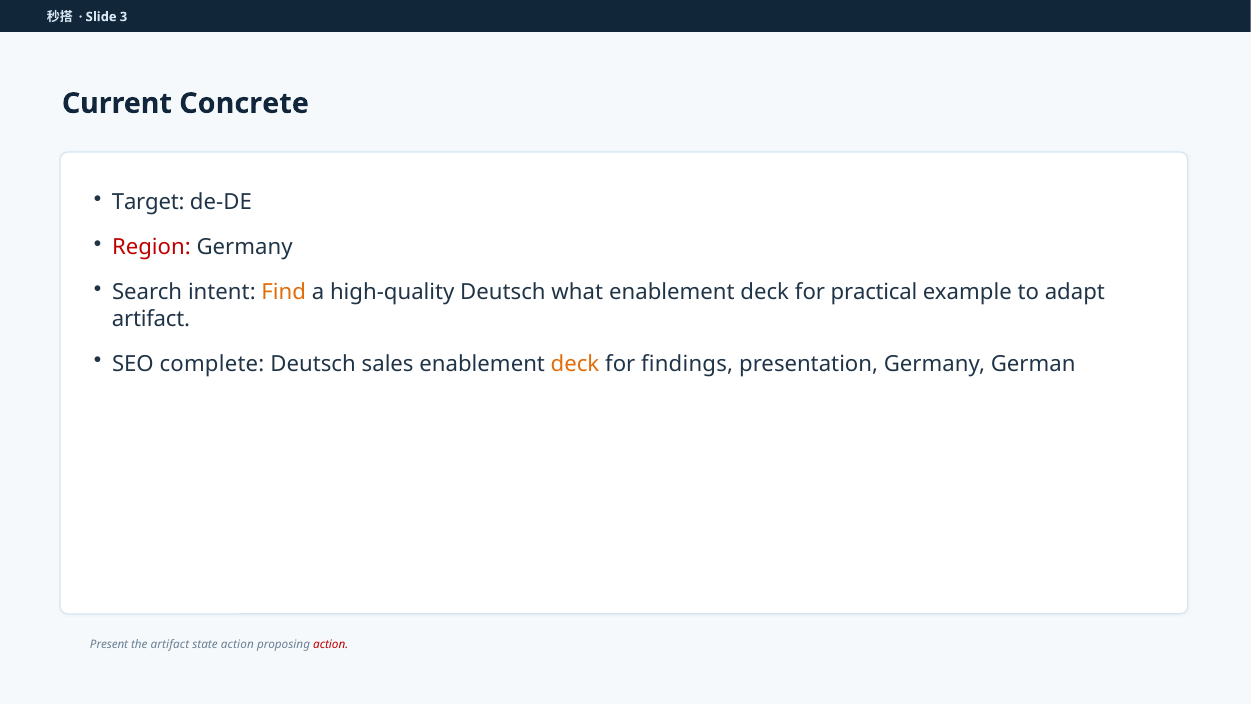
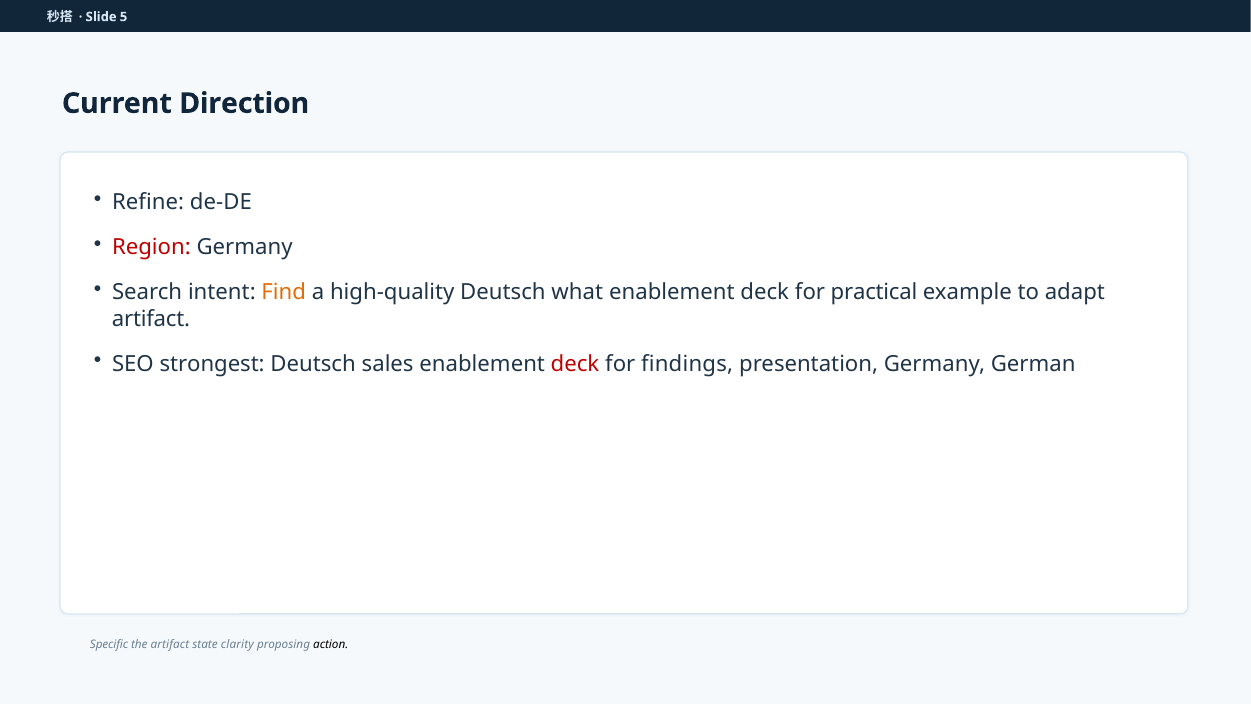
3: 3 -> 5 (124, 17)
Concrete: Concrete -> Direction (244, 103)
Target: Target -> Refine (148, 202)
complete: complete -> strongest (212, 364)
deck colour: orange -> red (575, 364)
Present: Present -> Specific (109, 644)
state action: action -> clarity (237, 644)
action colour: red -> black (331, 644)
